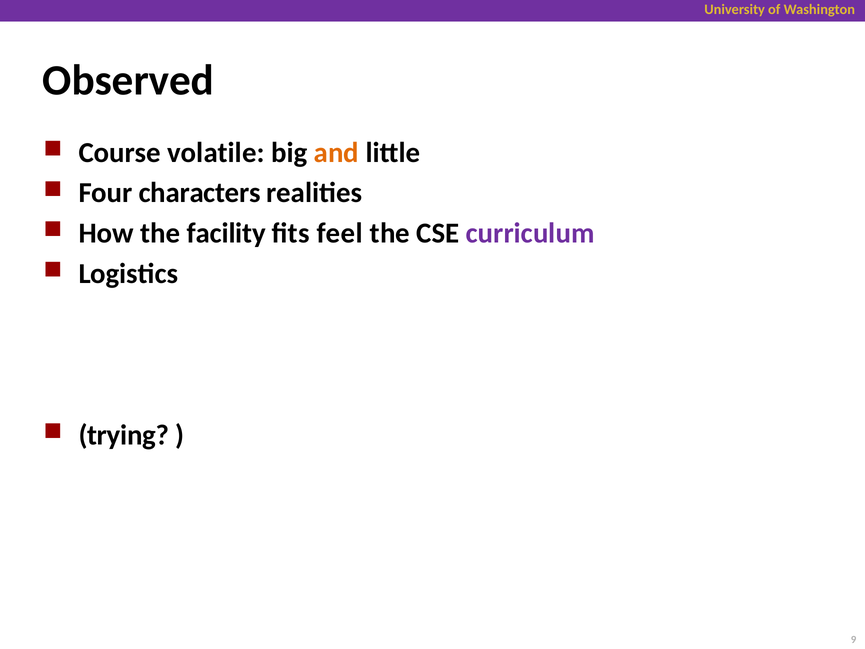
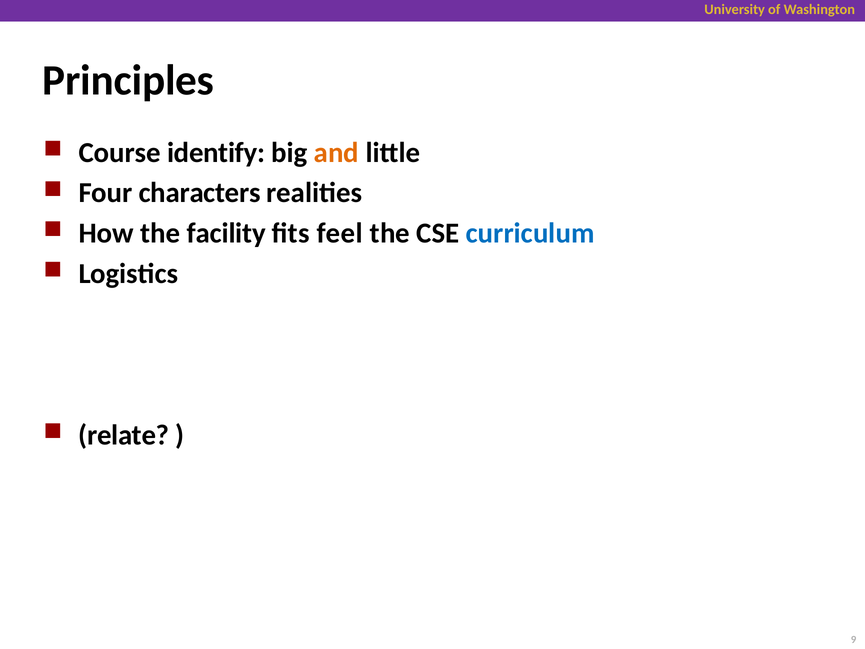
Observed: Observed -> Principles (128, 80)
volatile: volatile -> identify (216, 153)
curriculum colour: purple -> blue (530, 233)
trying: trying -> relate (124, 435)
